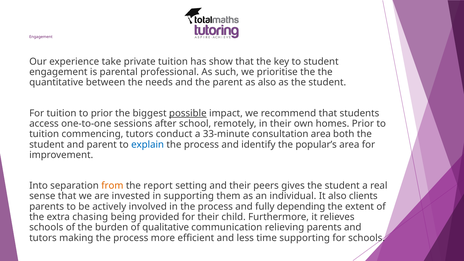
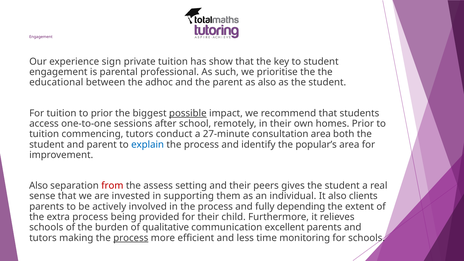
take: take -> sign (111, 62)
quantitative: quantitative -> educational (56, 82)
needs: needs -> adhoc (159, 82)
33-minute: 33-minute -> 27-minute (226, 134)
Into: Into -> Also (39, 186)
from colour: orange -> red (112, 186)
report: report -> assess (158, 186)
extra chasing: chasing -> process (90, 217)
relieving: relieving -> excellent (285, 227)
process underline: none -> present (131, 238)
time supporting: supporting -> monitoring (305, 238)
